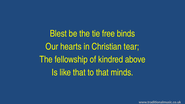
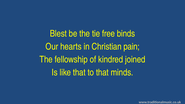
tear: tear -> pain (132, 47)
above: above -> joined (135, 60)
